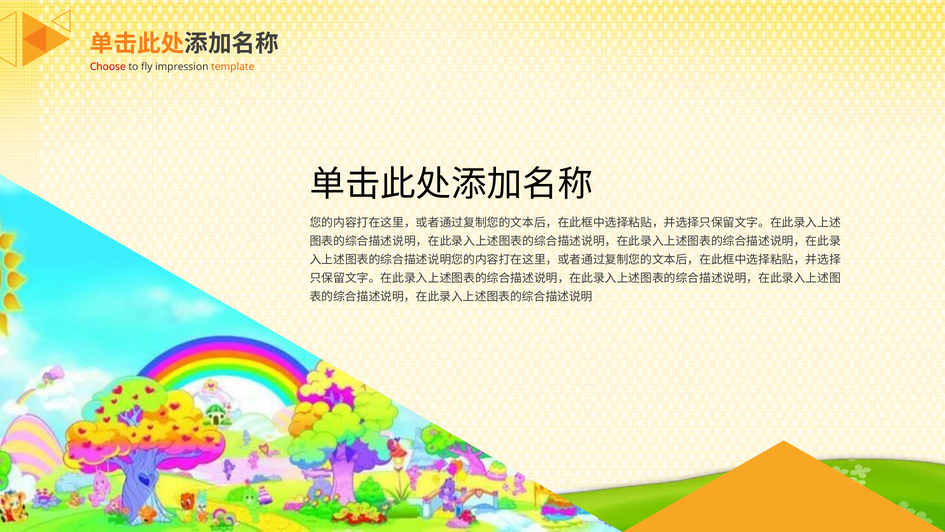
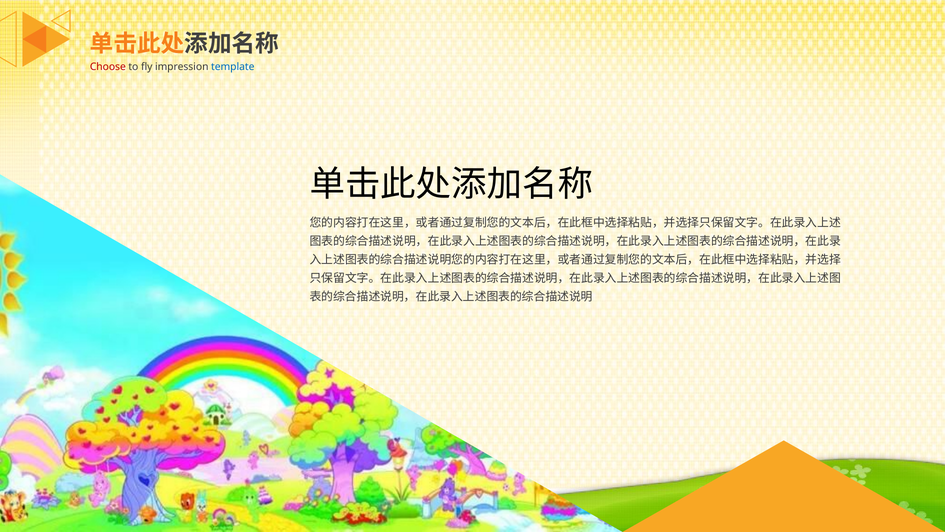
template colour: orange -> blue (233, 67)
